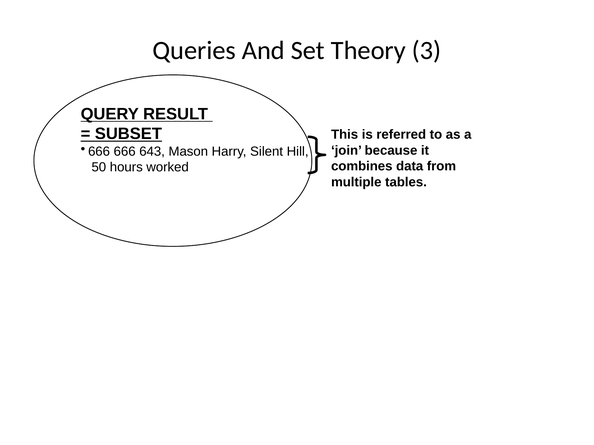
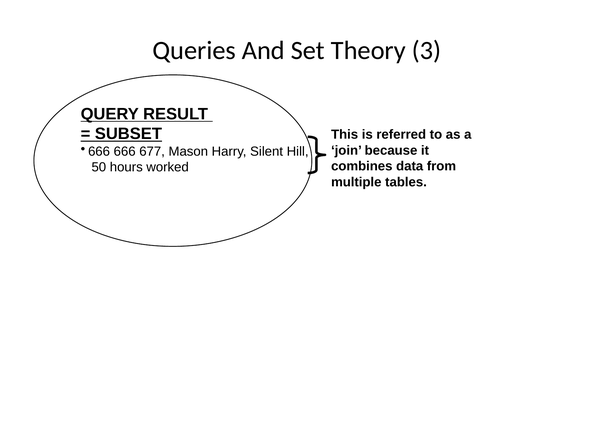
643: 643 -> 677 (152, 152)
